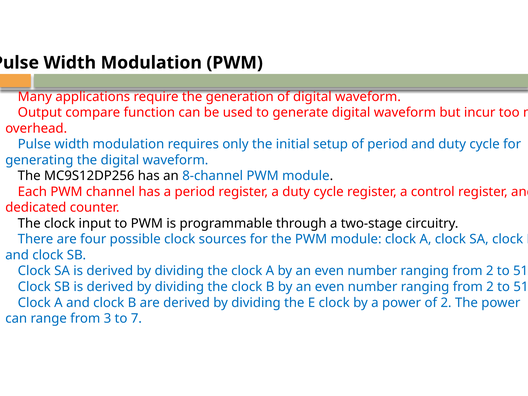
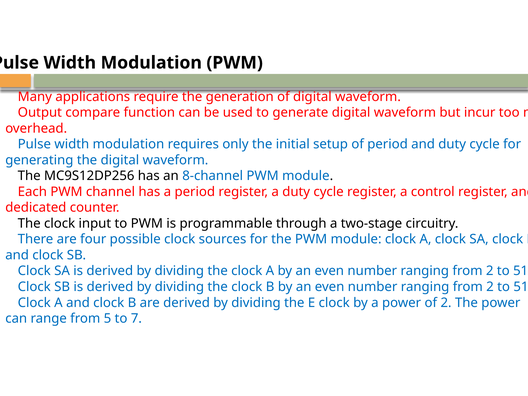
3: 3 -> 5 (108, 318)
